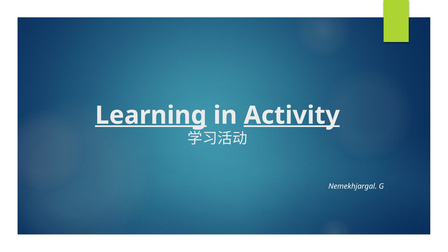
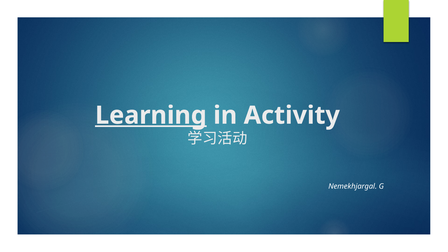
Activity underline: present -> none (292, 115)
